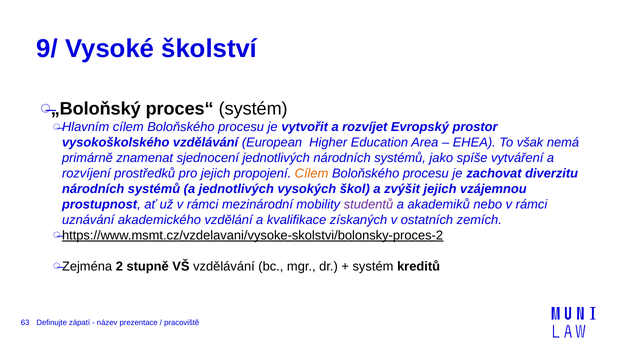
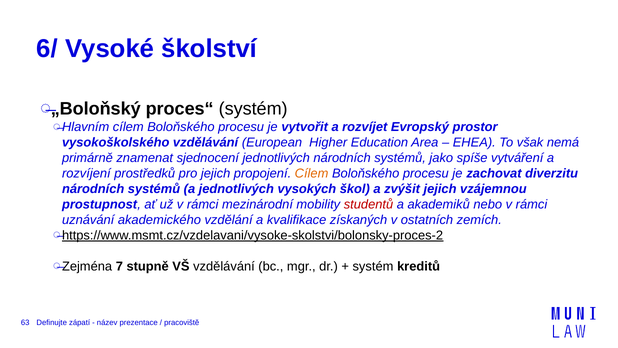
9/: 9/ -> 6/ (47, 49)
studentů colour: purple -> red (368, 204)
2: 2 -> 7 (119, 266)
